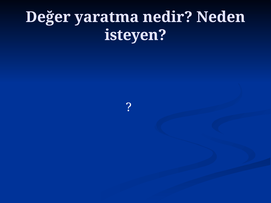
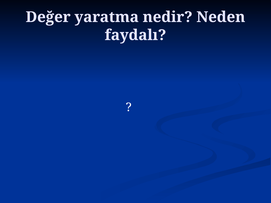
isteyen: isteyen -> faydalı (135, 35)
